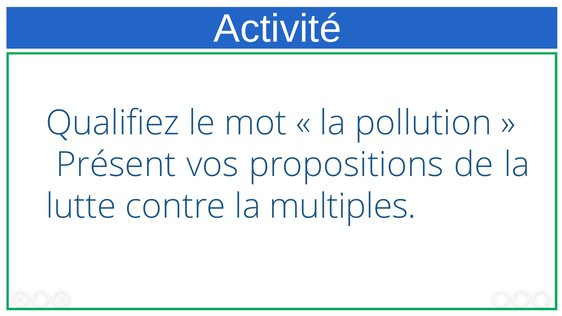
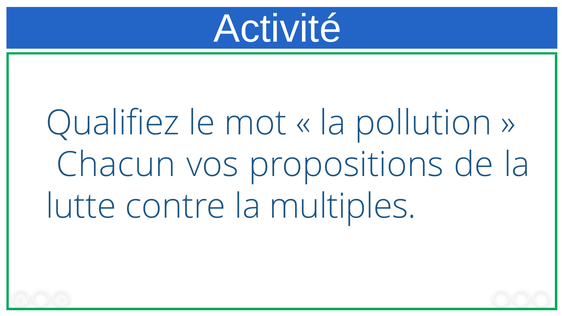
Présent: Présent -> Chacun (116, 165)
